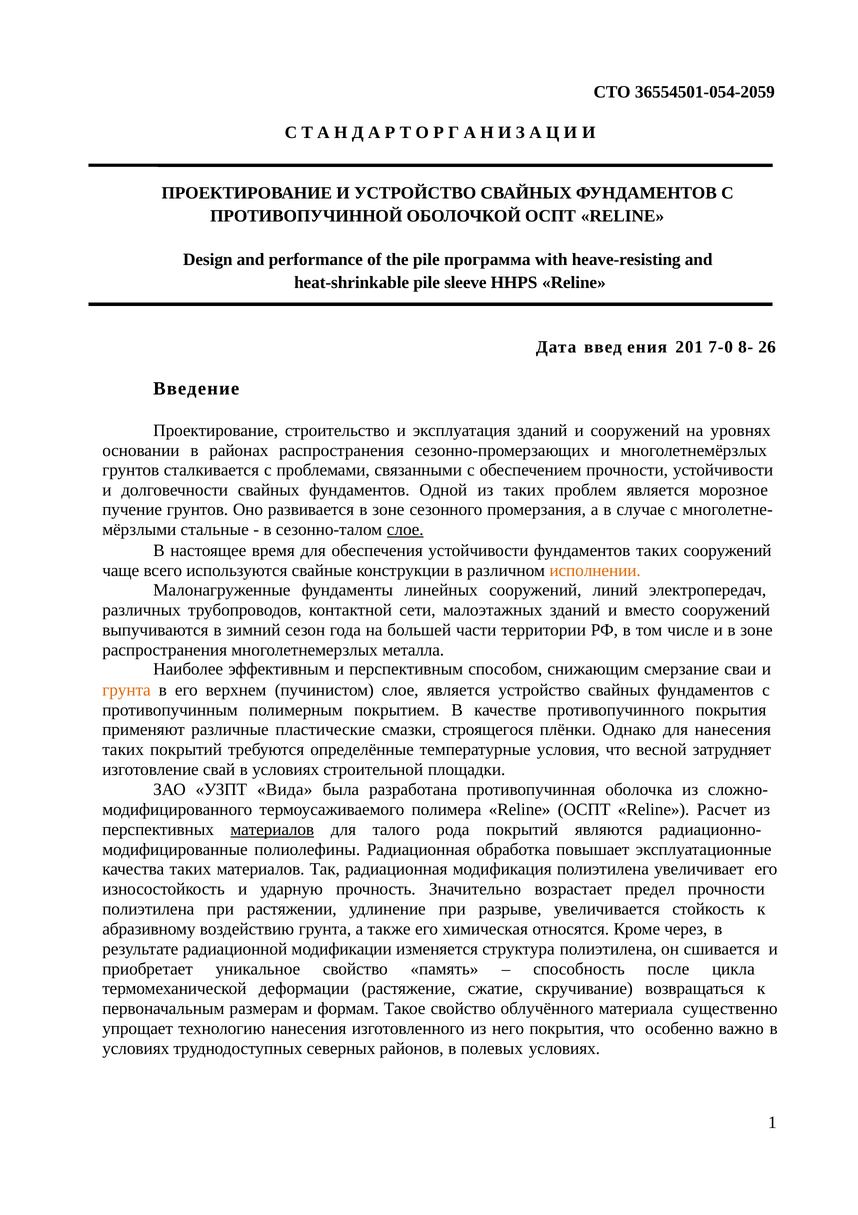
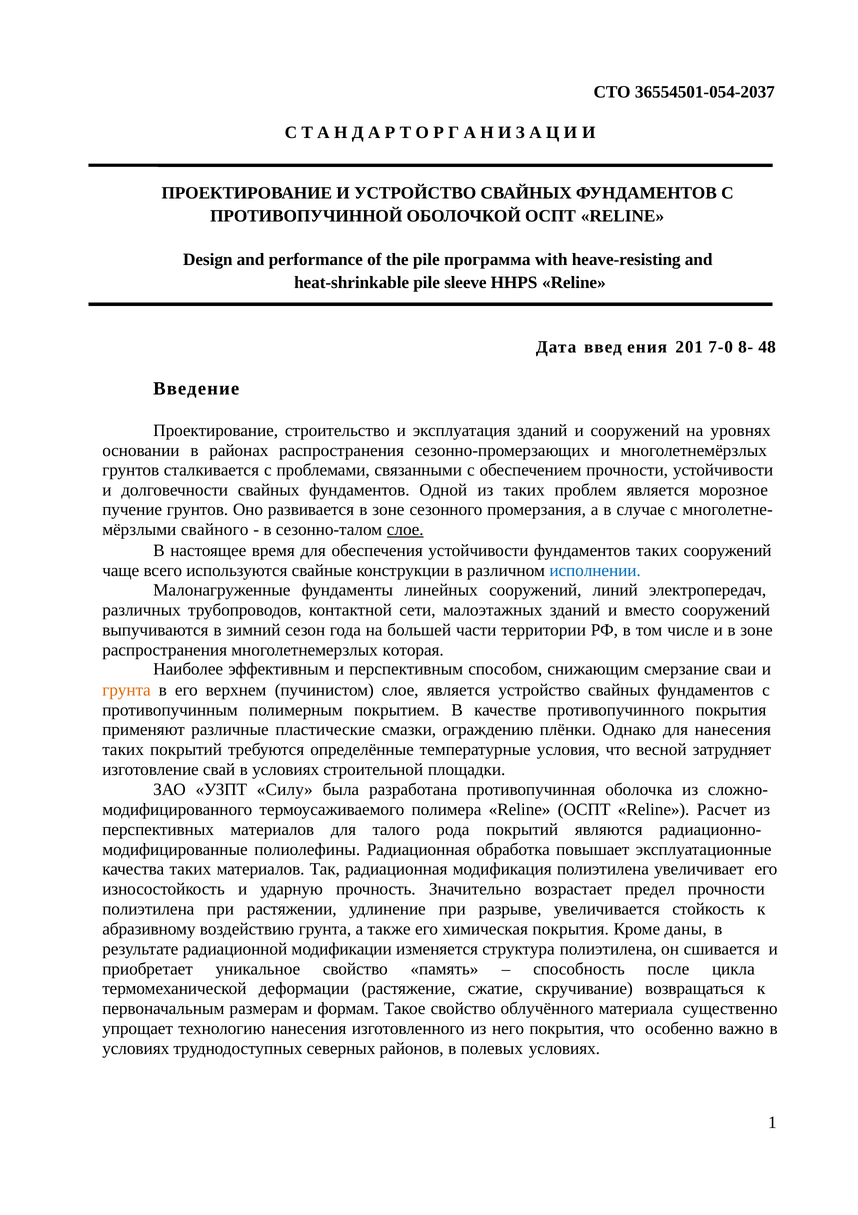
36554501-054-2059: 36554501-054-2059 -> 36554501-054-2037 (705, 92)
26: 26 -> 48 (767, 347)
стальные: стальные -> свайного (215, 529)
исполнении colour: orange -> blue (595, 570)
металла: металла -> которая (413, 650)
строящегося: строящегося -> ограждению (488, 729)
Вида: Вида -> Силу (285, 789)
материалов underline: present -> none (272, 829)
химическая относятся: относятся -> покрытия (571, 928)
через: через -> даны (686, 928)
